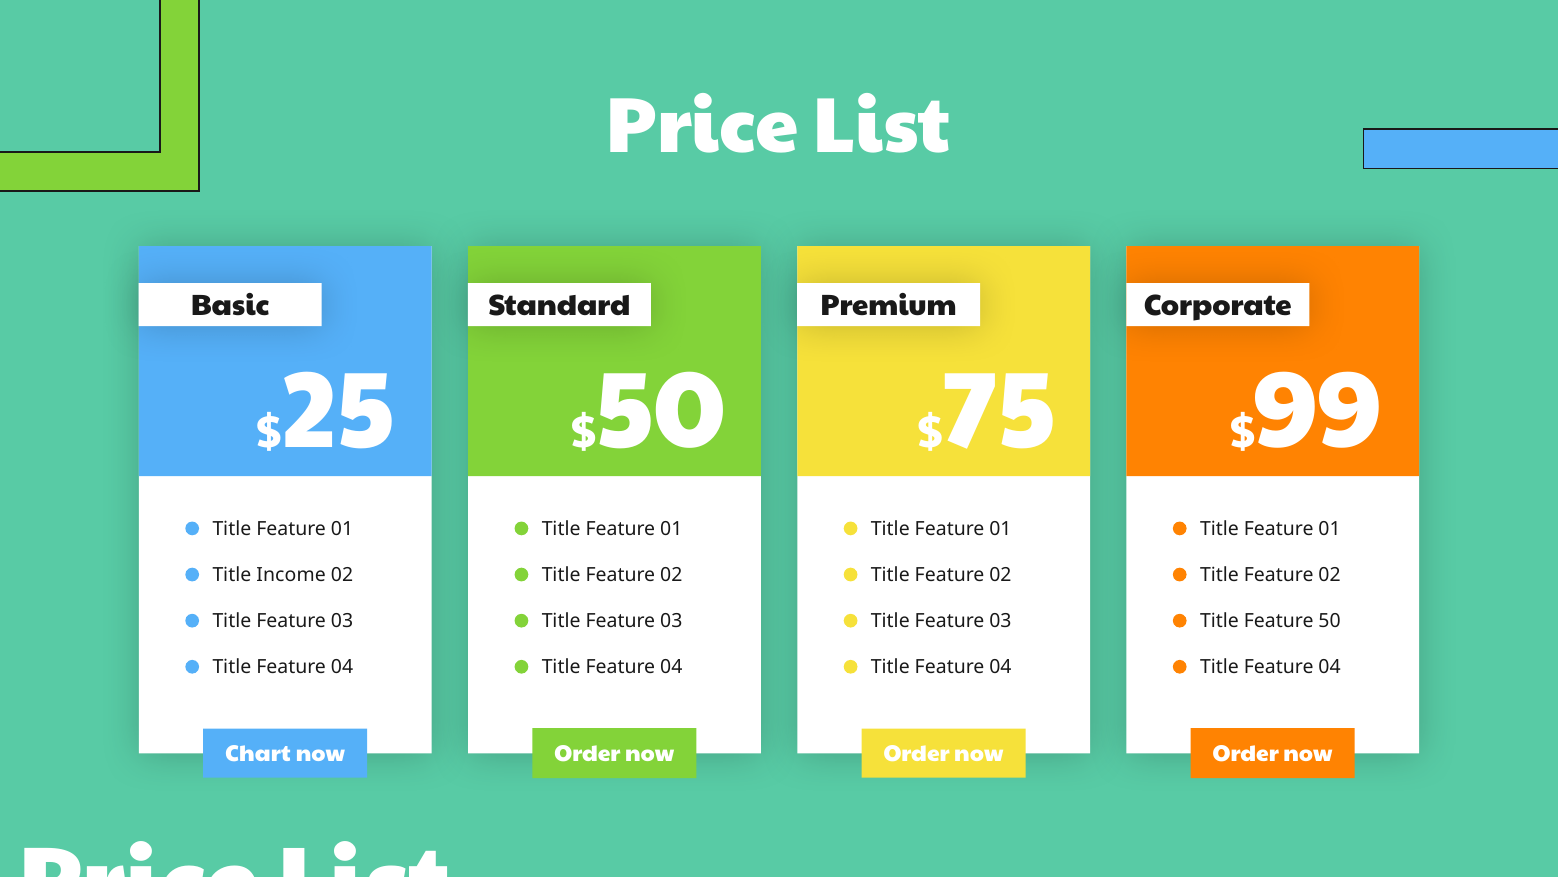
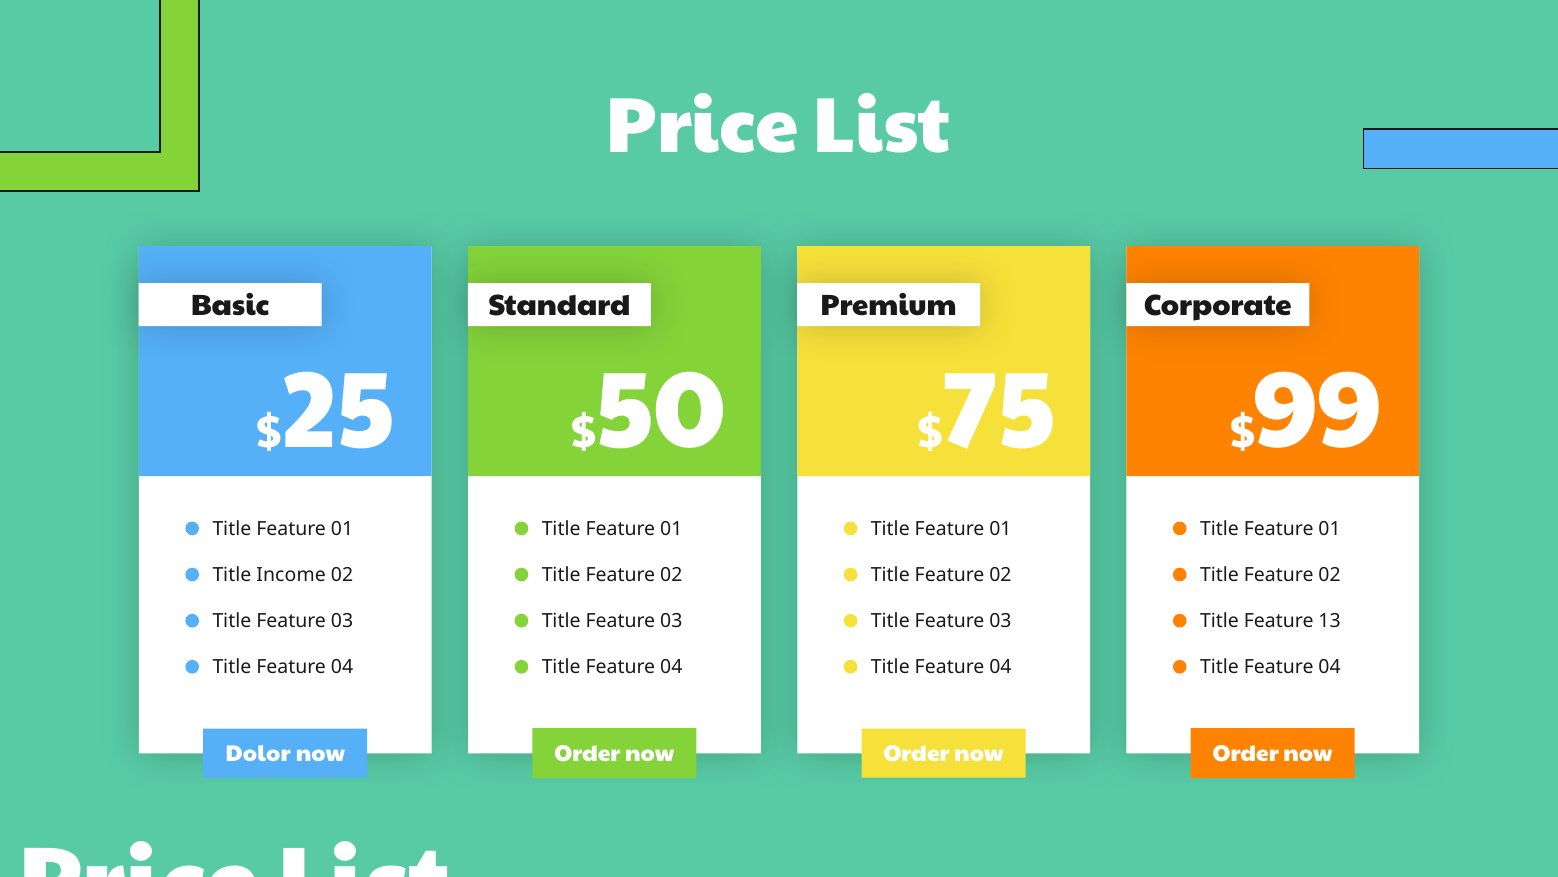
Feature 50: 50 -> 13 (1330, 621)
Chart: Chart -> Dolor (258, 754)
